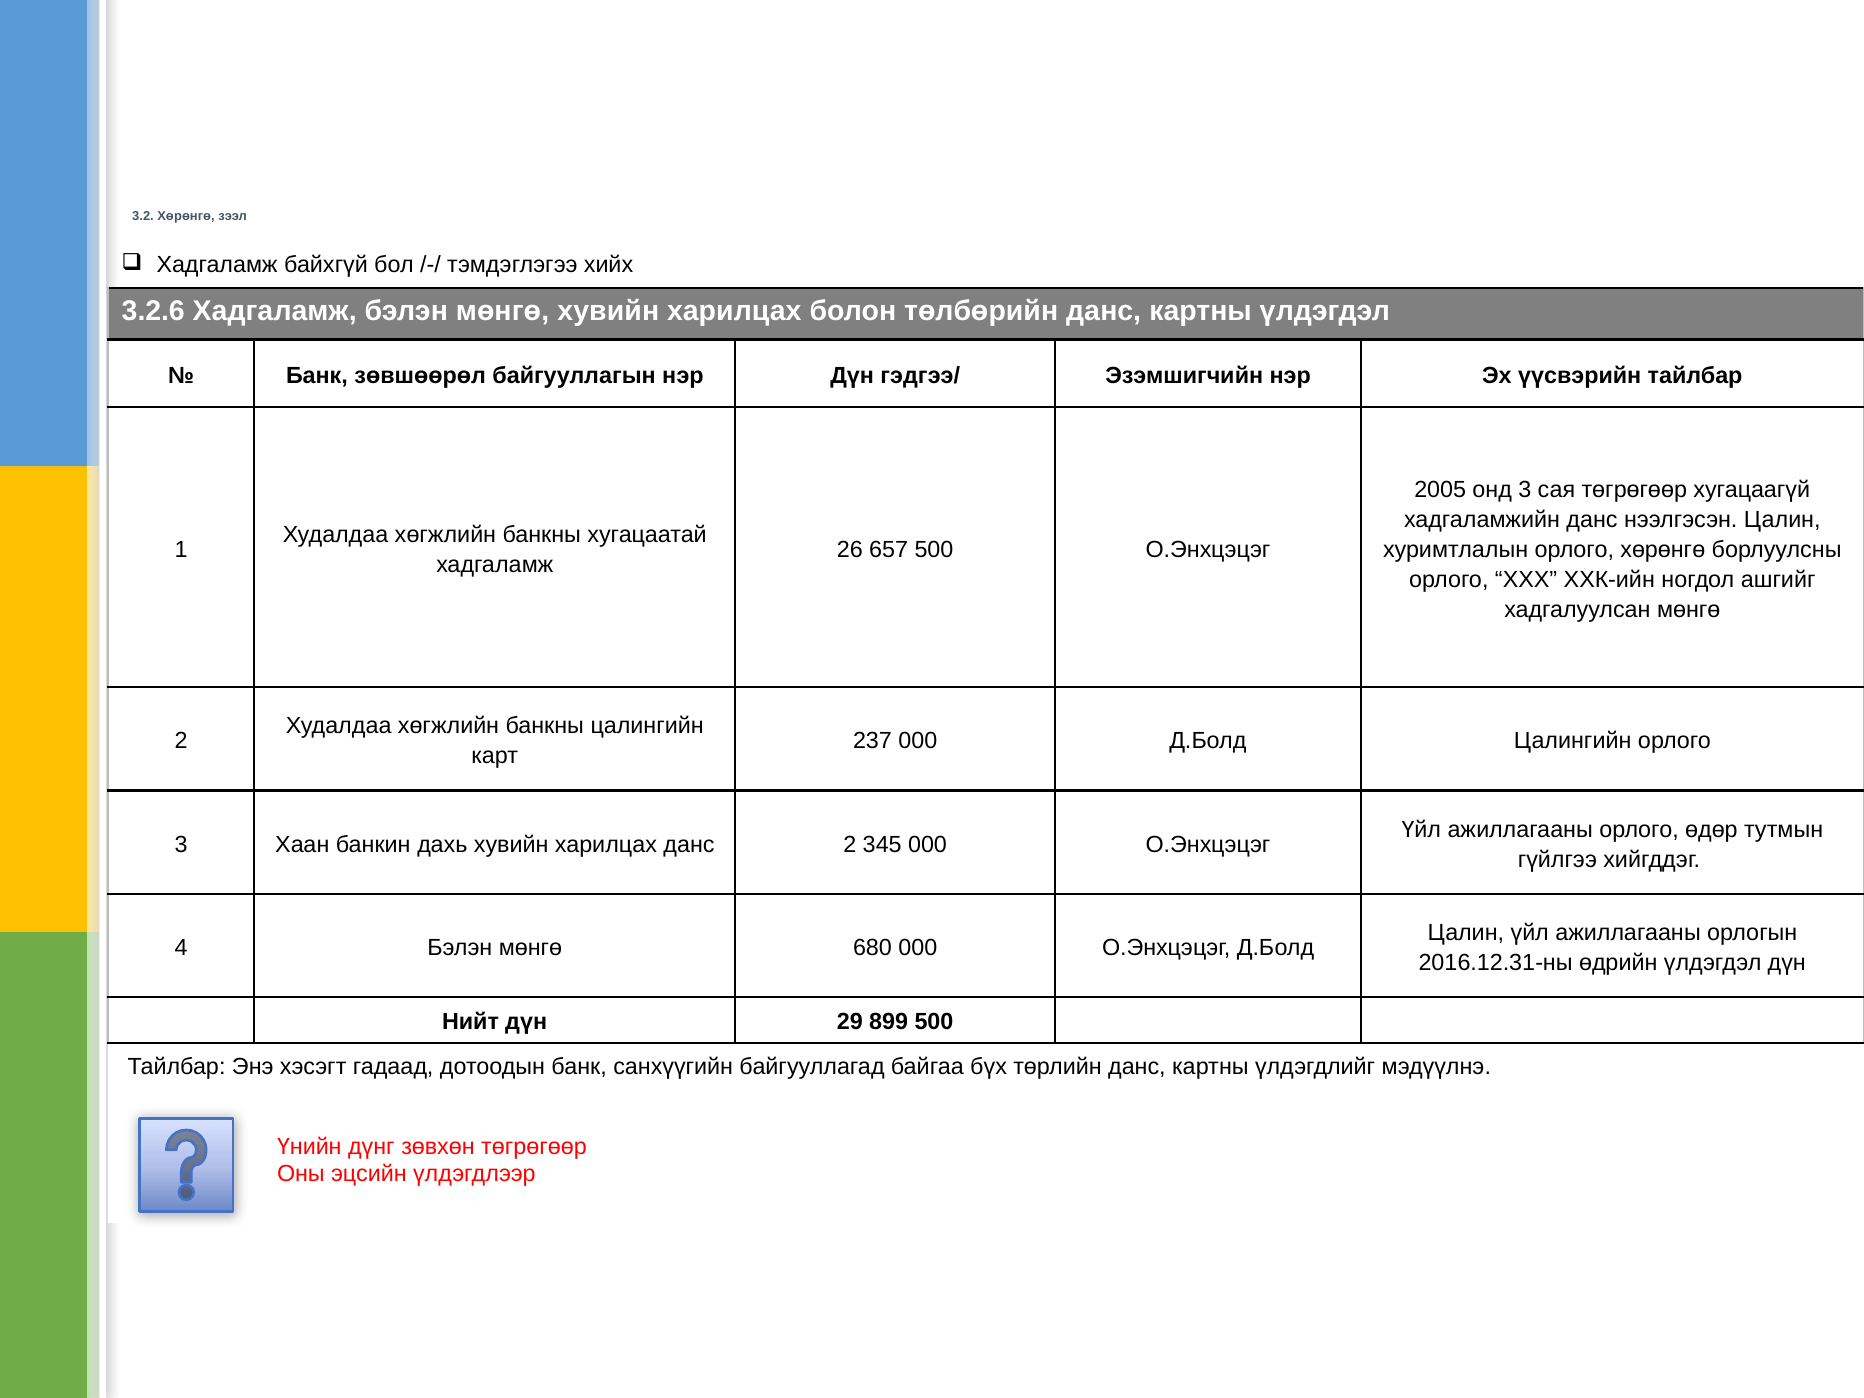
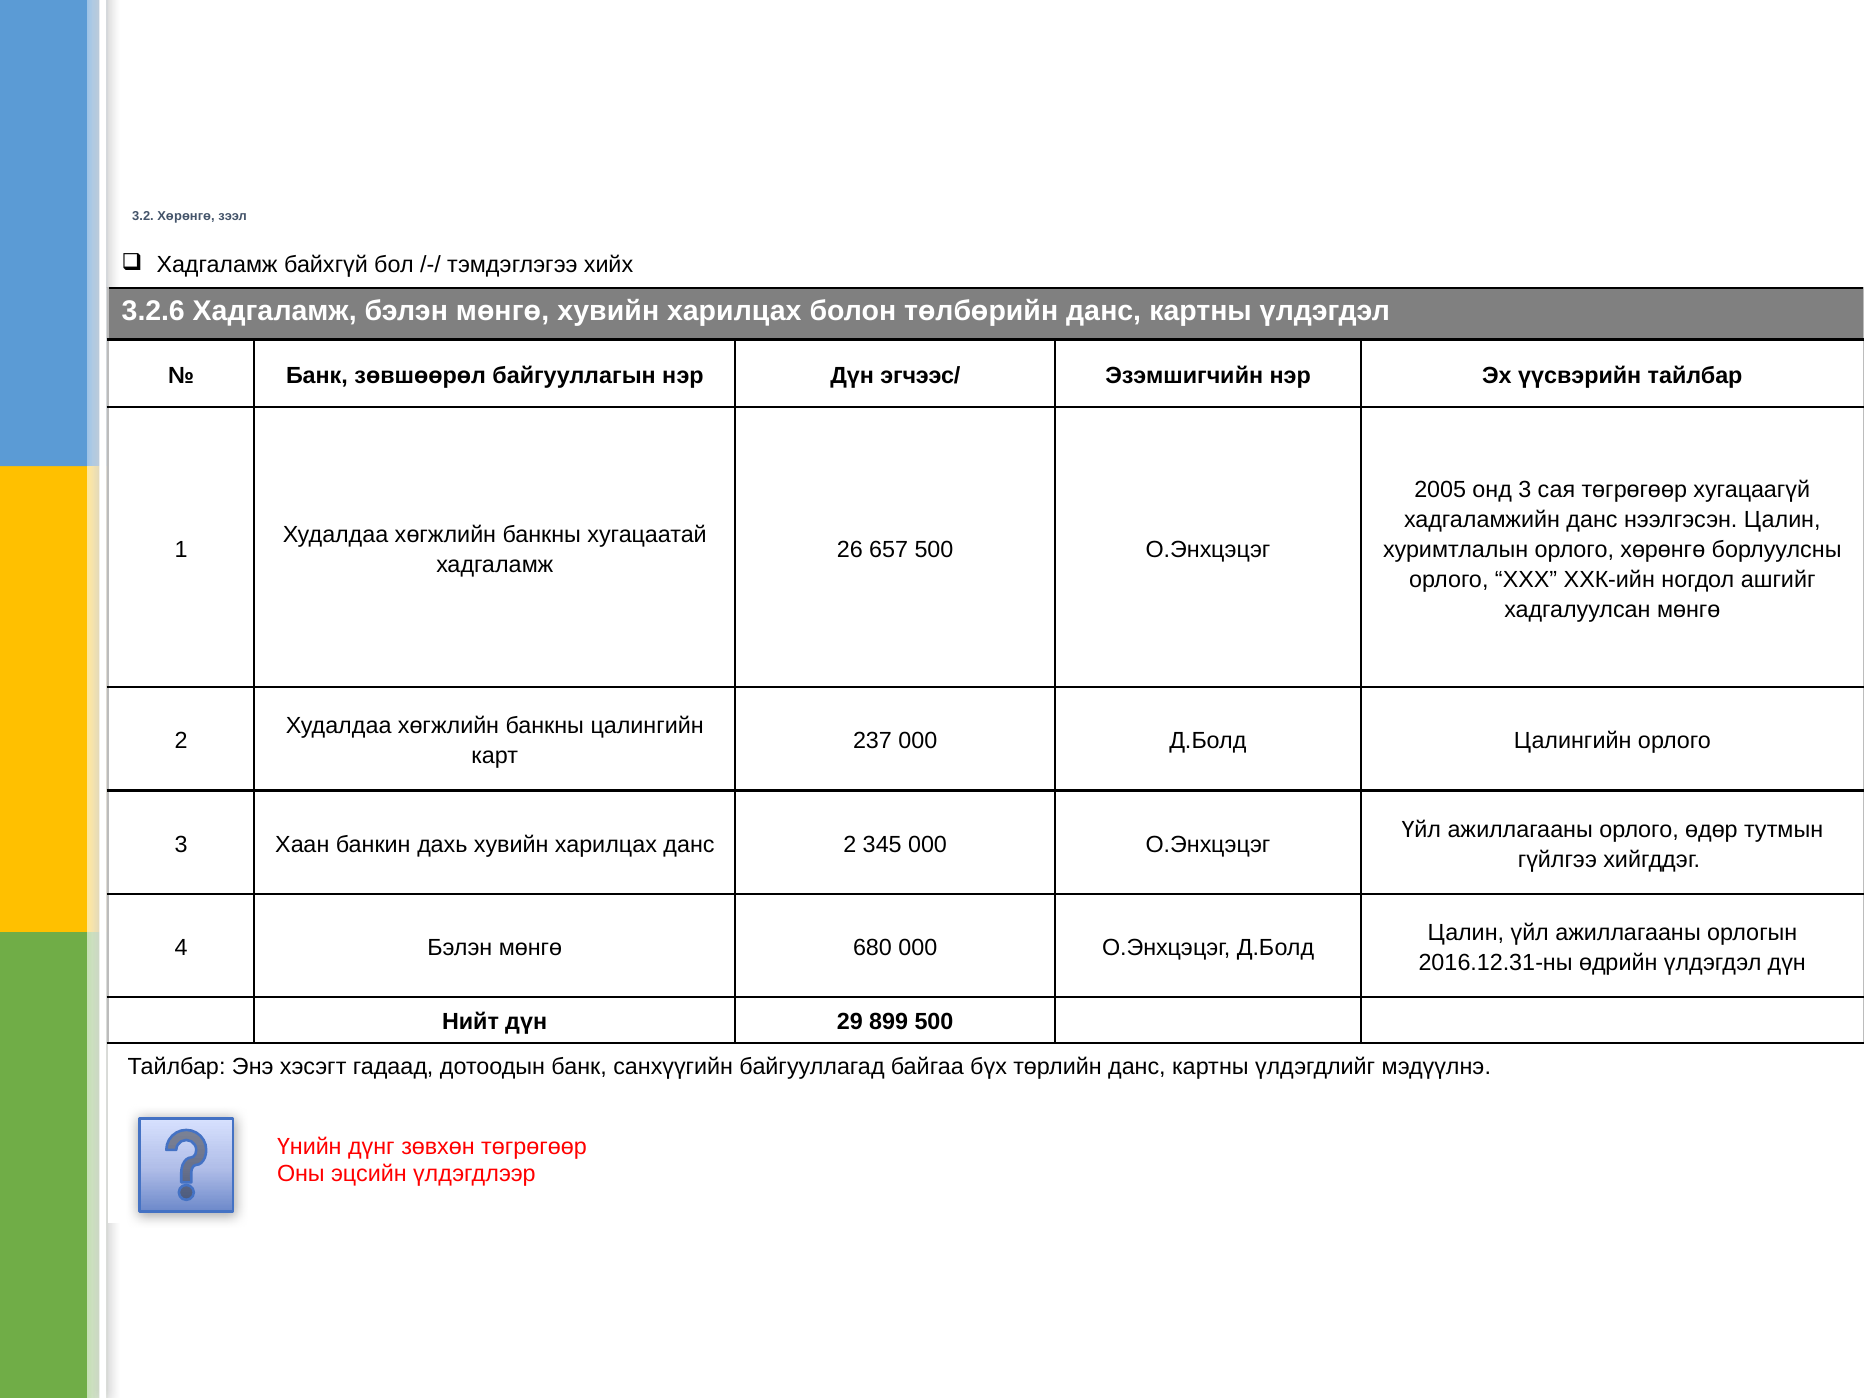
гэдгээ/: гэдгээ/ -> эгчээс/ (920, 376)
